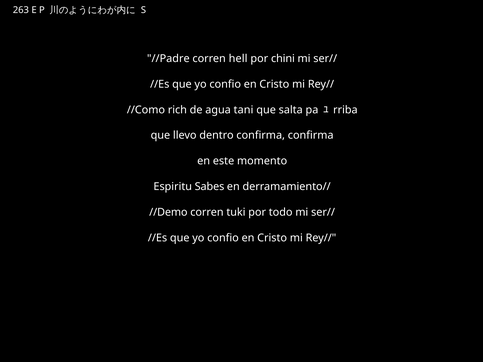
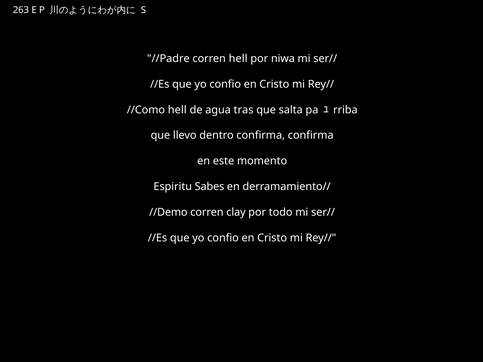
chini: chini -> niwa (283, 59)
//Como rich: rich -> hell (177, 110)
tani: tani -> tras (244, 110)
tuki: tuki -> clay (236, 212)
